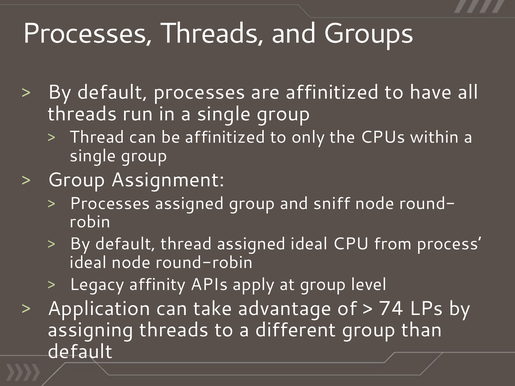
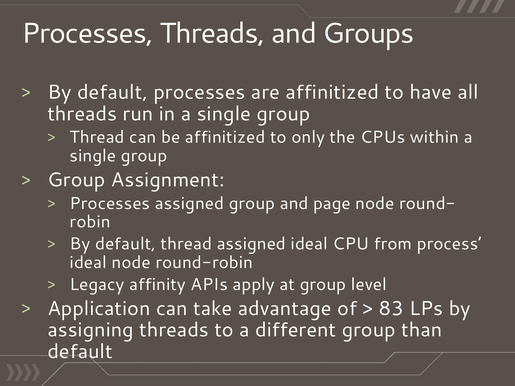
sniff: sniff -> page (332, 204)
74: 74 -> 83 (391, 309)
